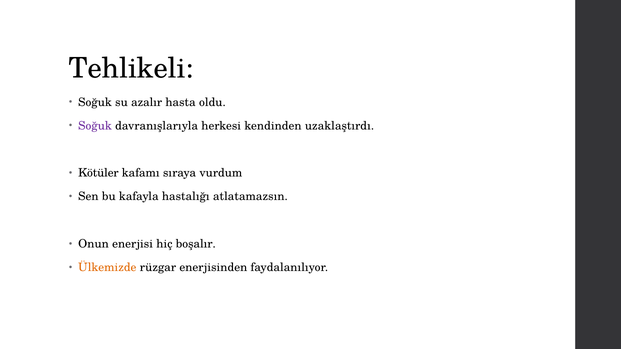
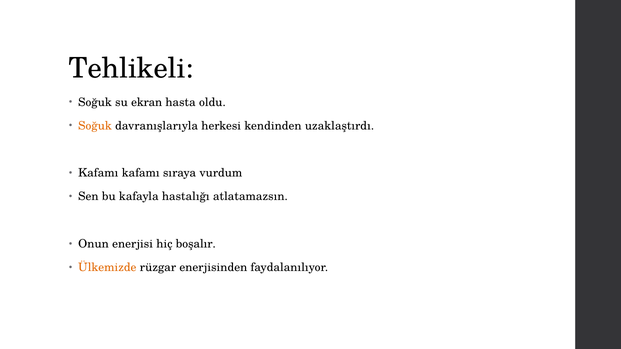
azalır: azalır -> ekran (147, 102)
Soğuk colour: purple -> orange (95, 126)
Kötüler: Kötüler -> Kafamı (98, 173)
